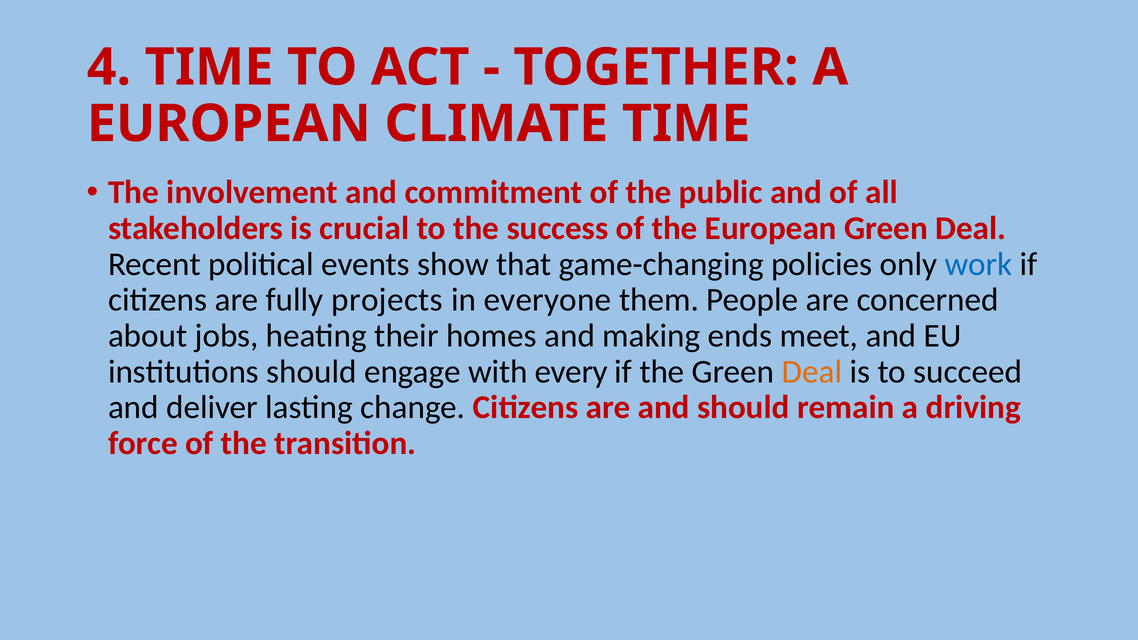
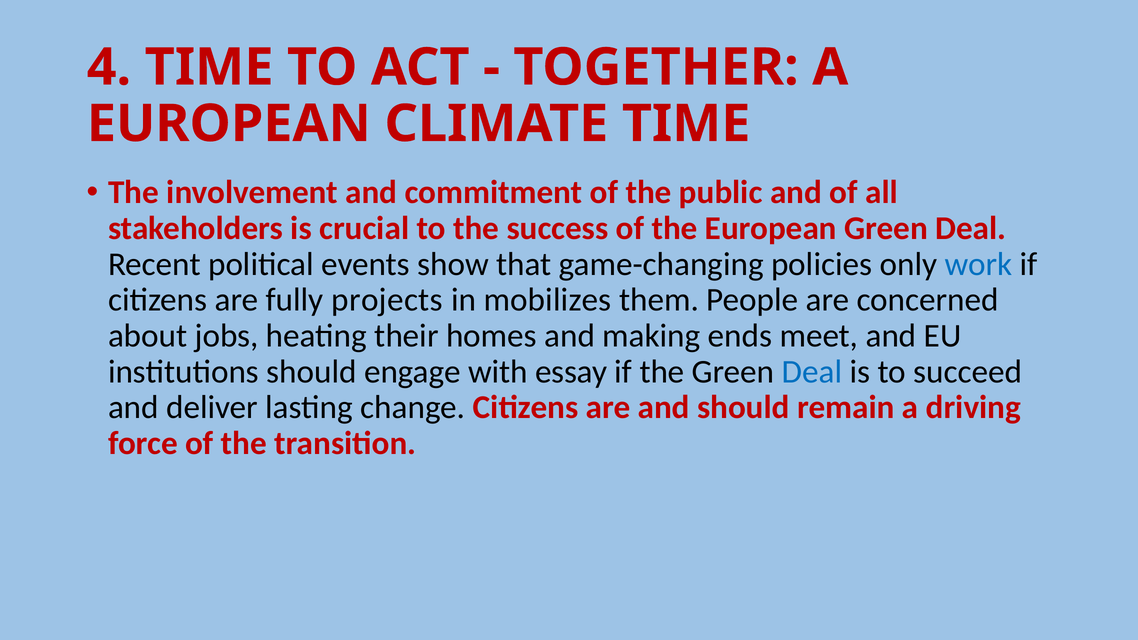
everyone: everyone -> mobilizes (547, 300)
every: every -> essay (571, 372)
Deal colour: orange -> blue (812, 372)
